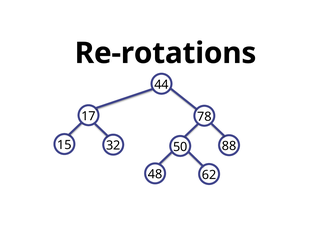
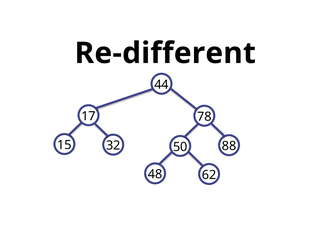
Re-rotations: Re-rotations -> Re-different (165, 53)
